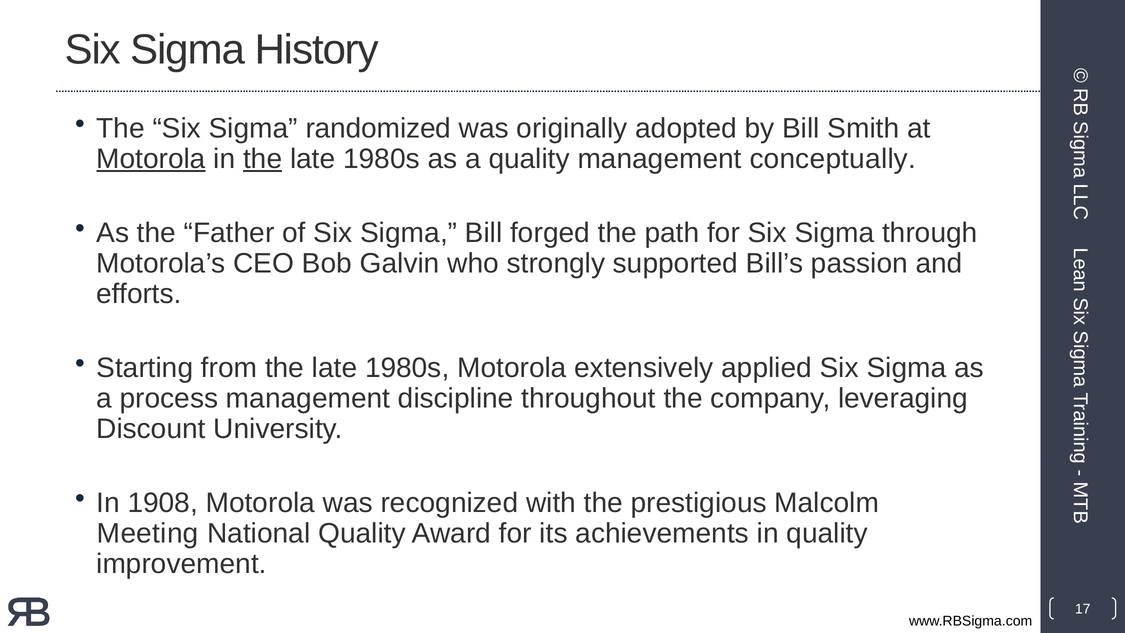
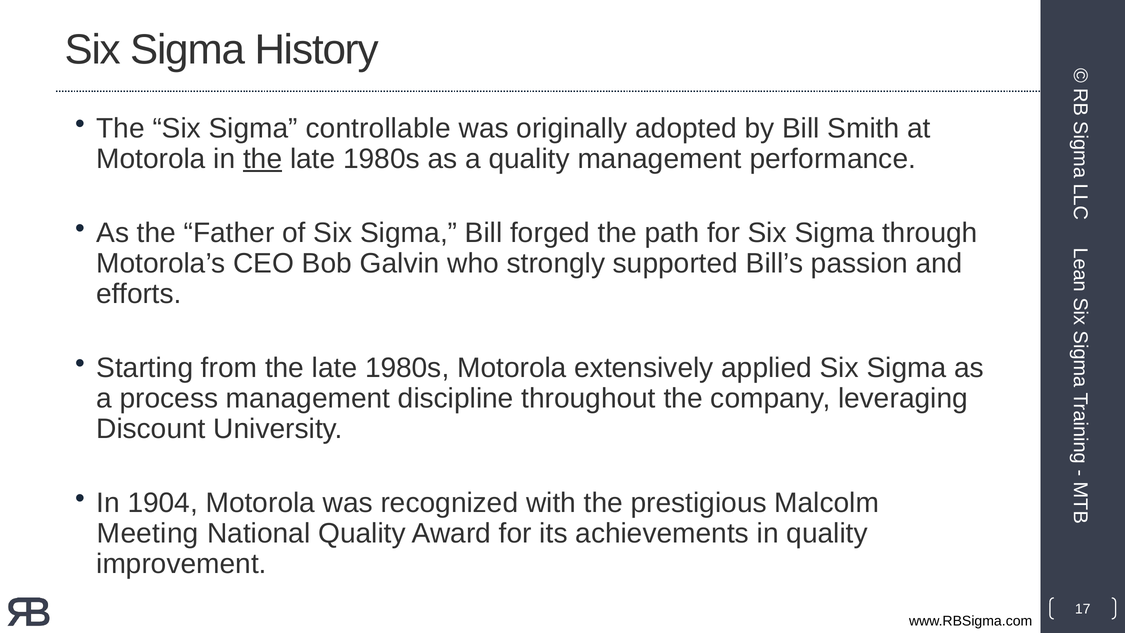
randomized: randomized -> controllable (378, 129)
Motorola underline: present -> none (151, 159)
conceptually: conceptually -> performance (833, 159)
1908: 1908 -> 1904 (163, 503)
